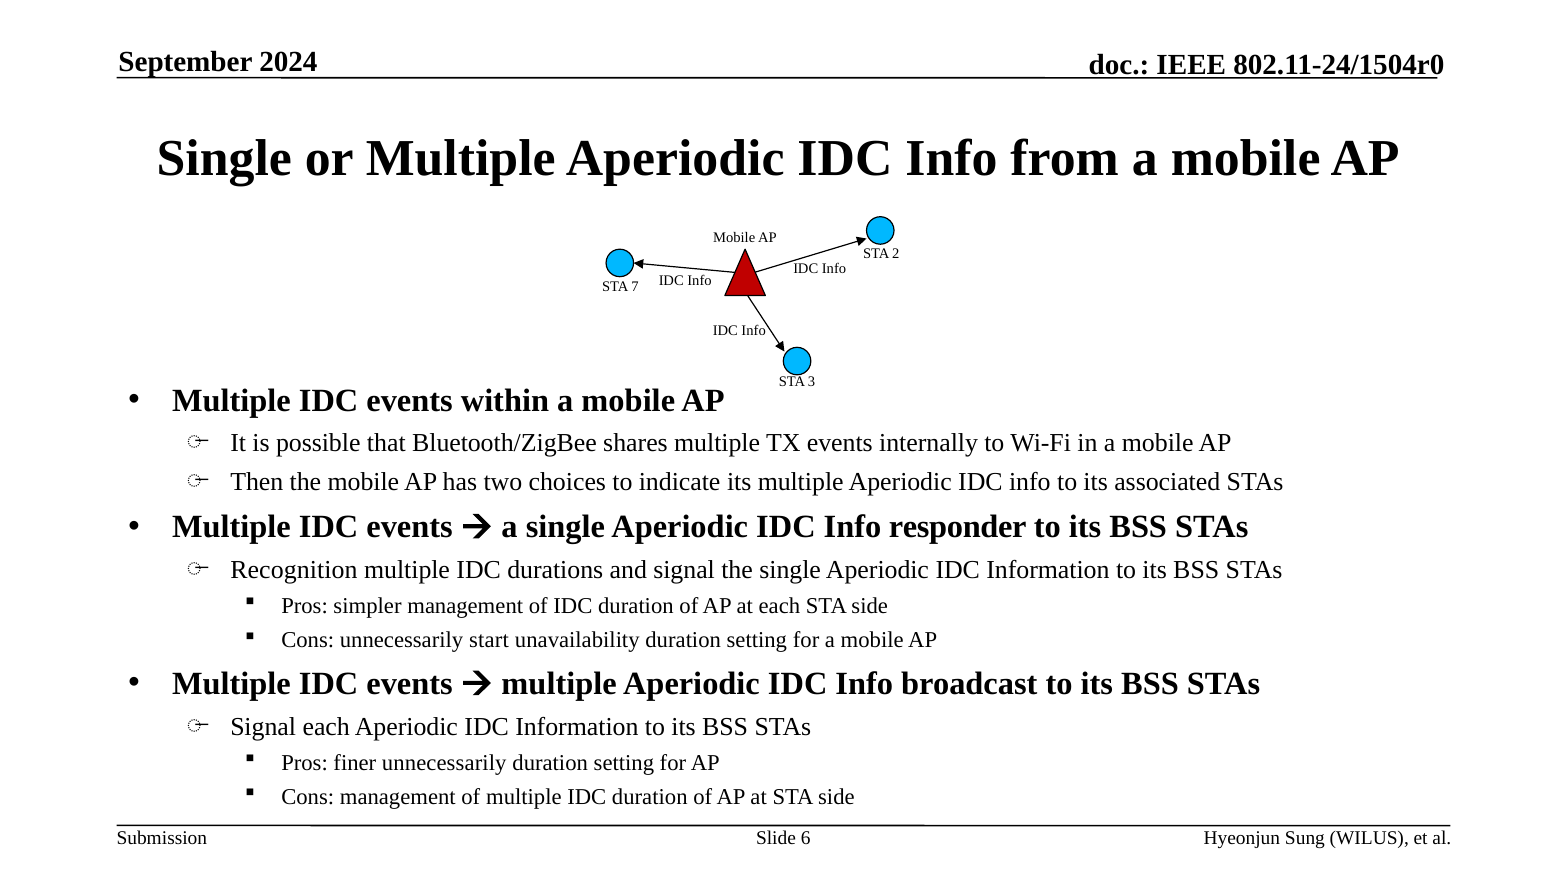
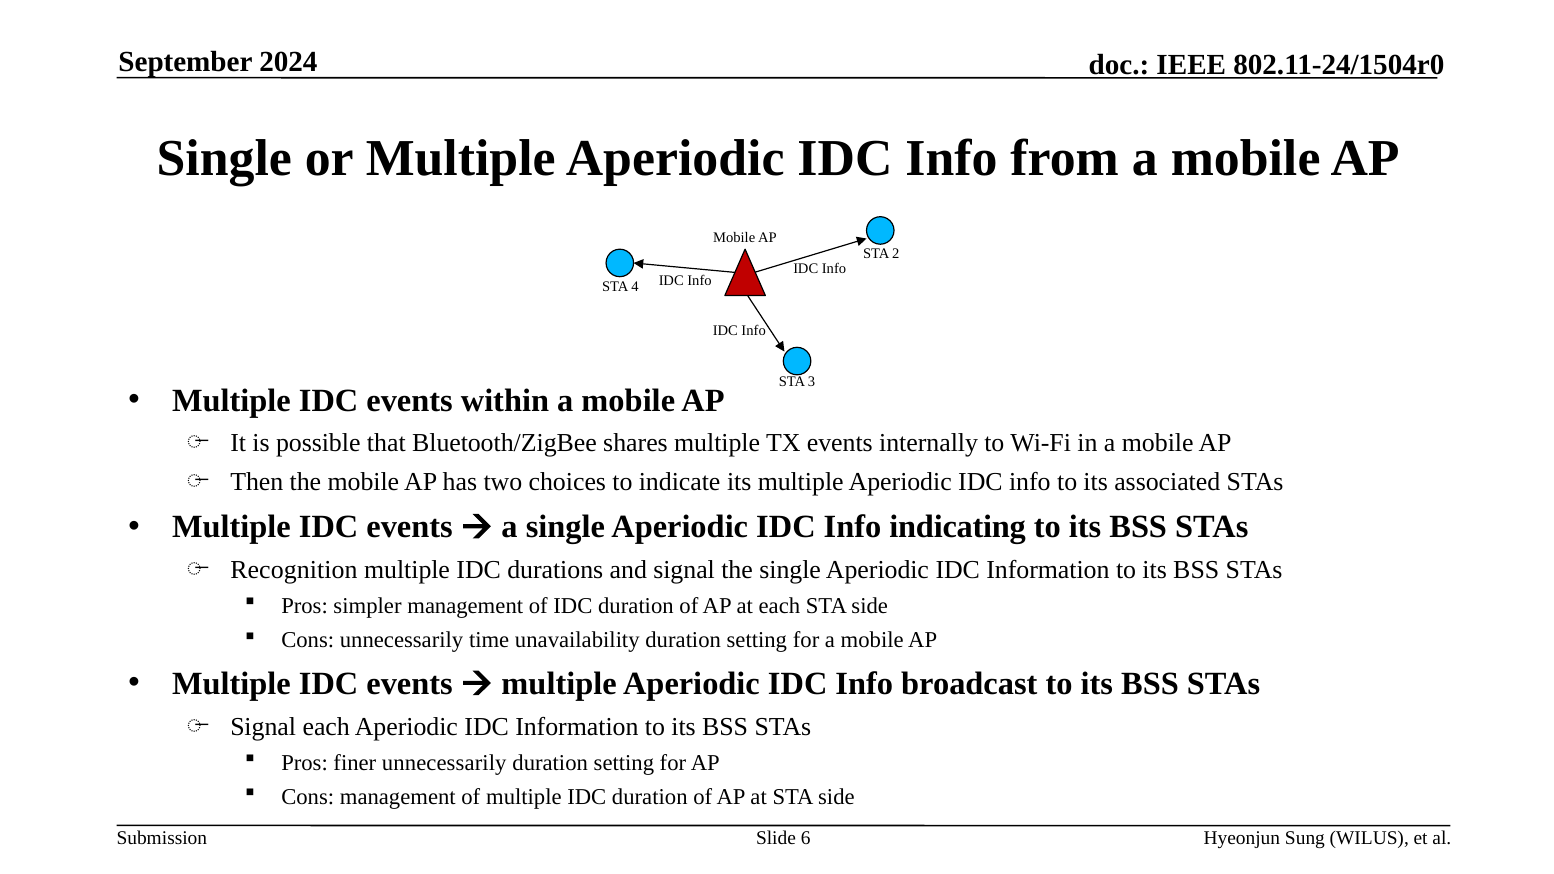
7: 7 -> 4 (635, 287)
responder: responder -> indicating (958, 527)
start: start -> time (489, 641)
